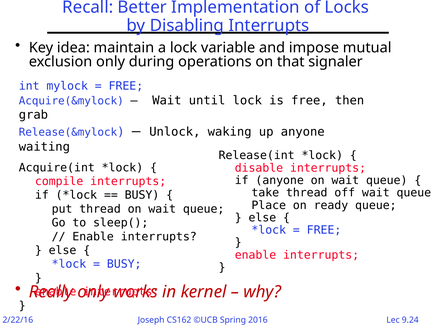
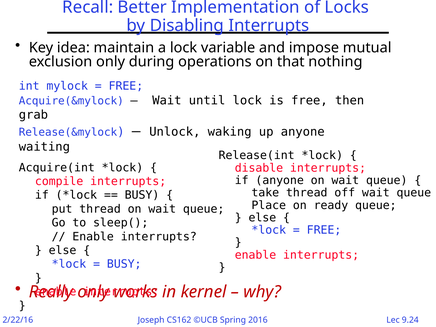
signaler: signaler -> nothing (335, 62)
